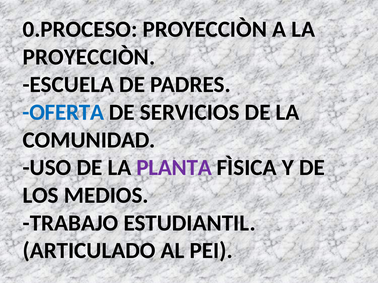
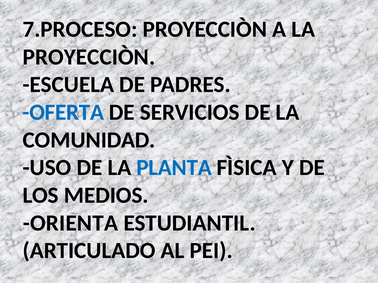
0.PROCESO: 0.PROCESO -> 7.PROCESO (80, 29)
PLANTA colour: purple -> blue (174, 168)
TRABAJO: TRABAJO -> ORIENTA (70, 223)
